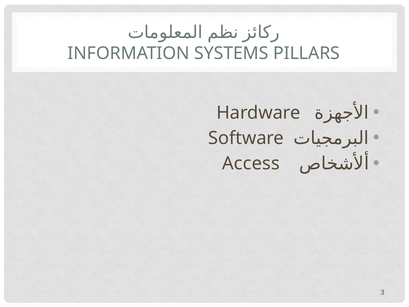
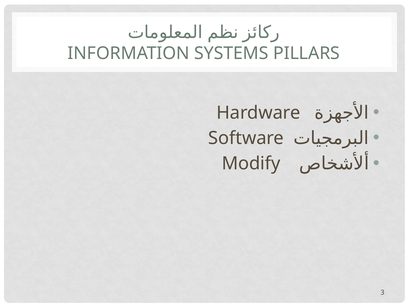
Access: Access -> Modify (251, 164)
